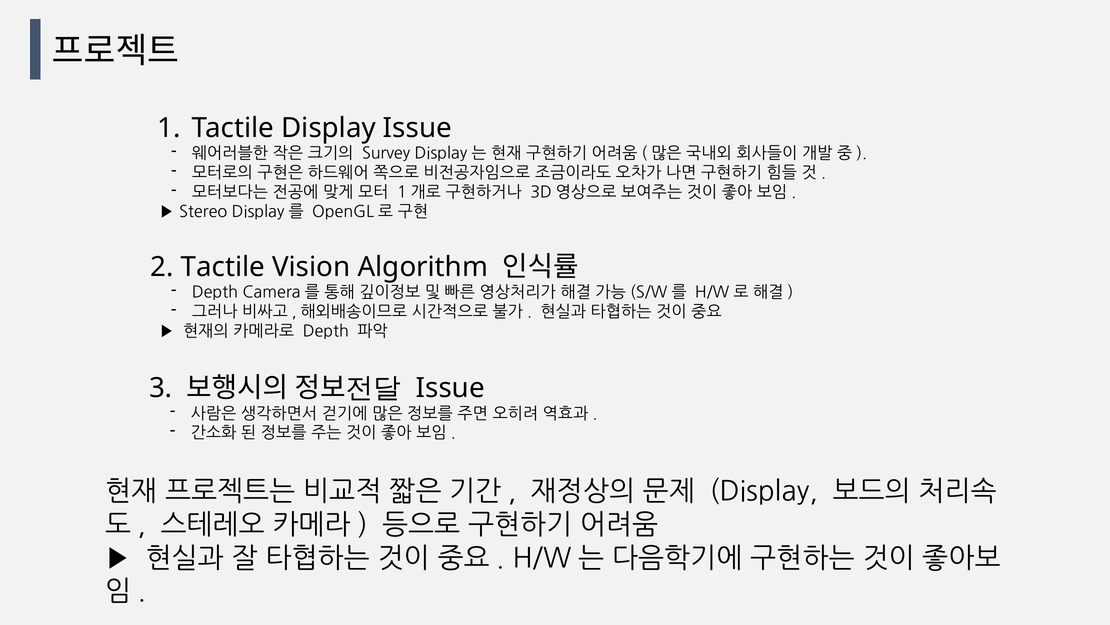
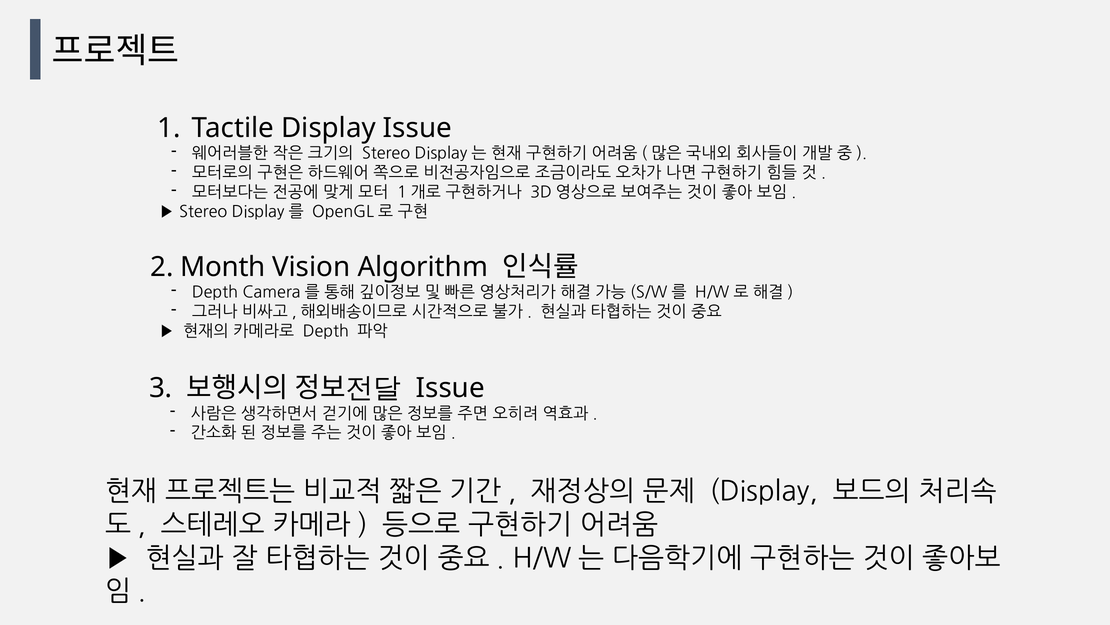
Survey: Survey -> Stereo (386, 153)
2 Tactile: Tactile -> Month (223, 267)
